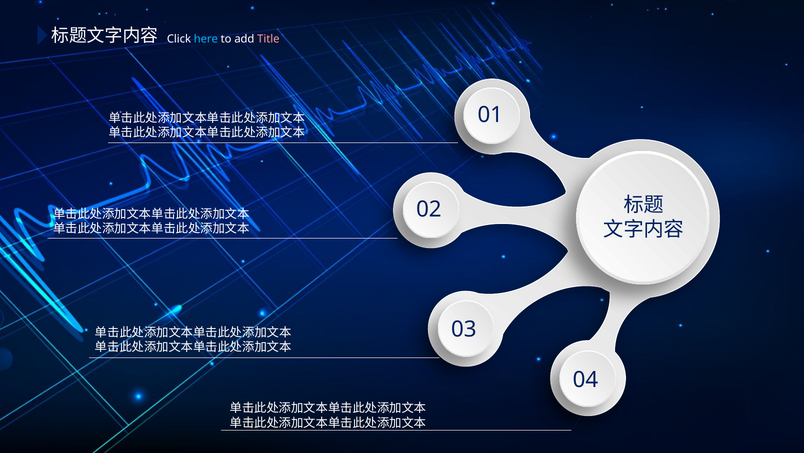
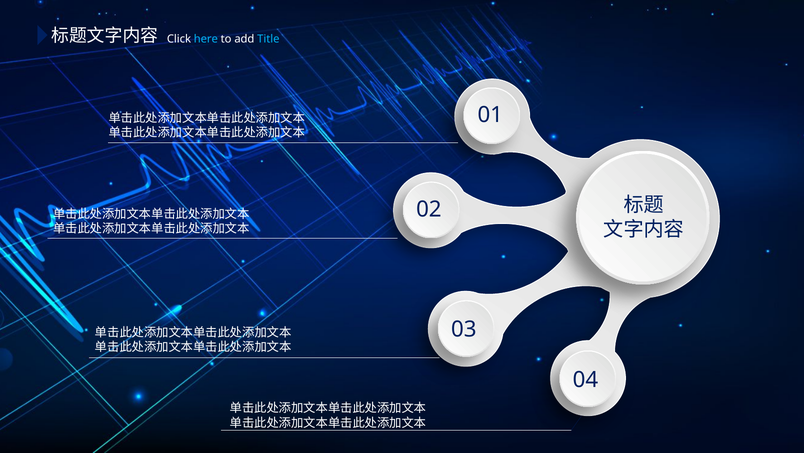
Title colour: pink -> light blue (268, 39)
